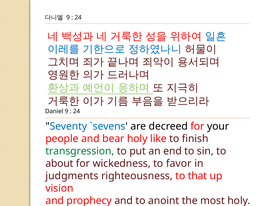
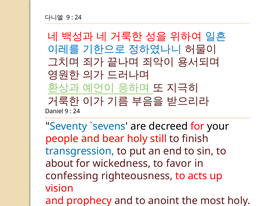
like: like -> still (158, 138)
transgression colour: green -> blue (80, 151)
judgments: judgments -> confessing (72, 175)
that: that -> acts (197, 175)
